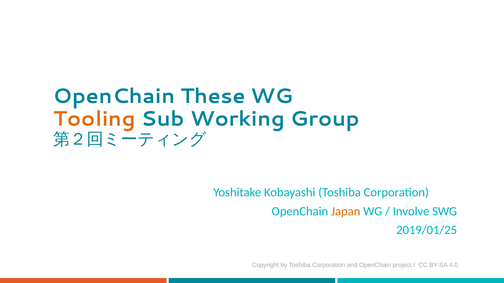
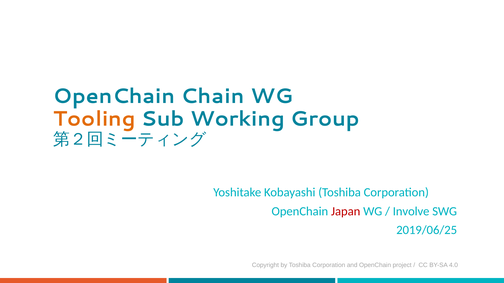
These: These -> Chain (213, 97)
Japan colour: orange -> red (346, 212)
2019/01/25: 2019/01/25 -> 2019/06/25 (427, 230)
